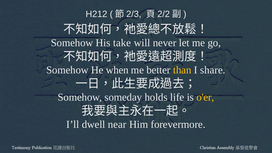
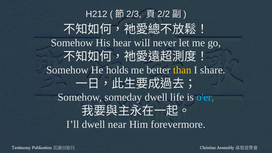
take: take -> hear (122, 43)
when: when -> holds (117, 70)
someday holds: holds -> dwell (156, 97)
o'er colour: yellow -> light blue (205, 97)
